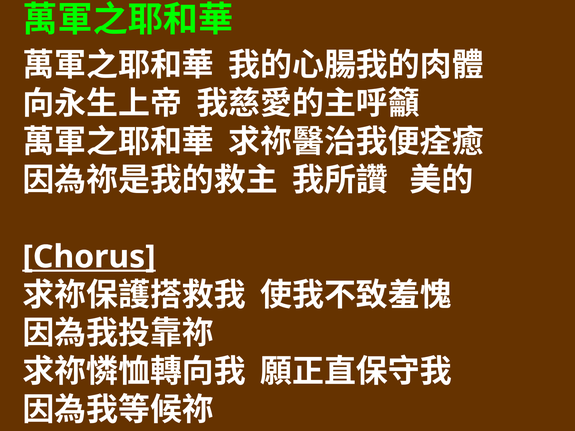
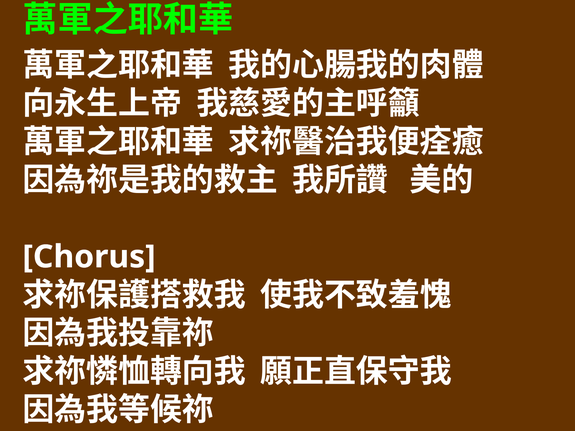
Chorus underline: present -> none (89, 257)
